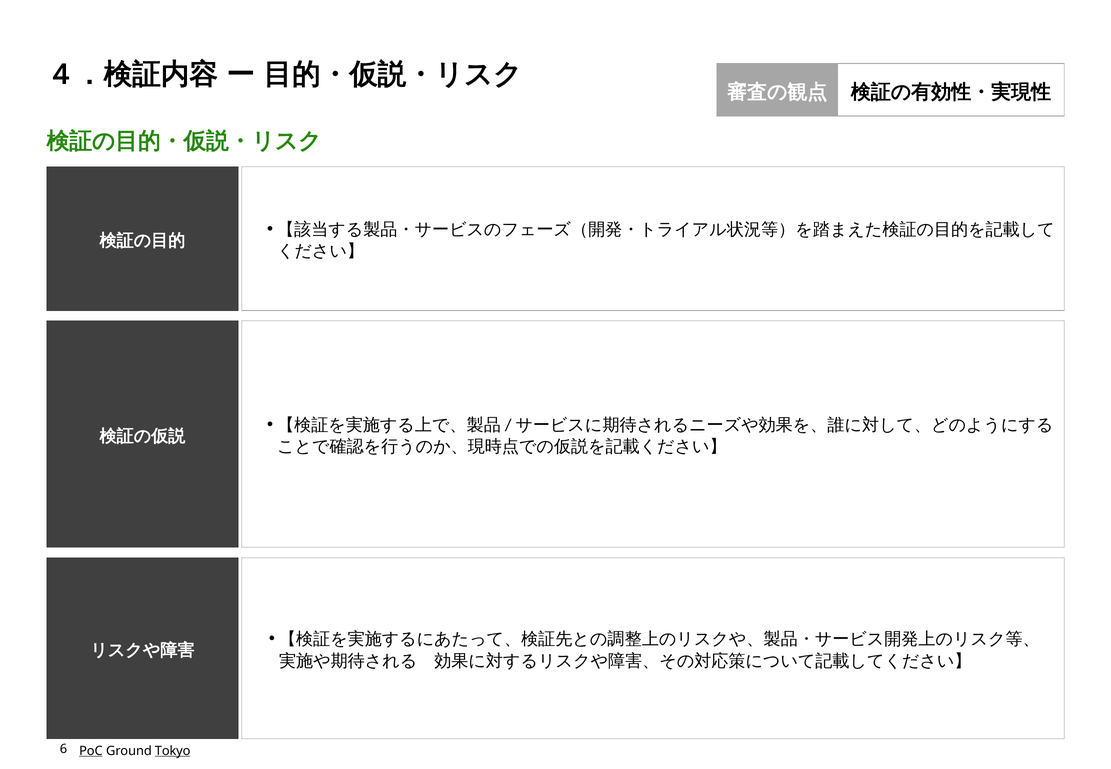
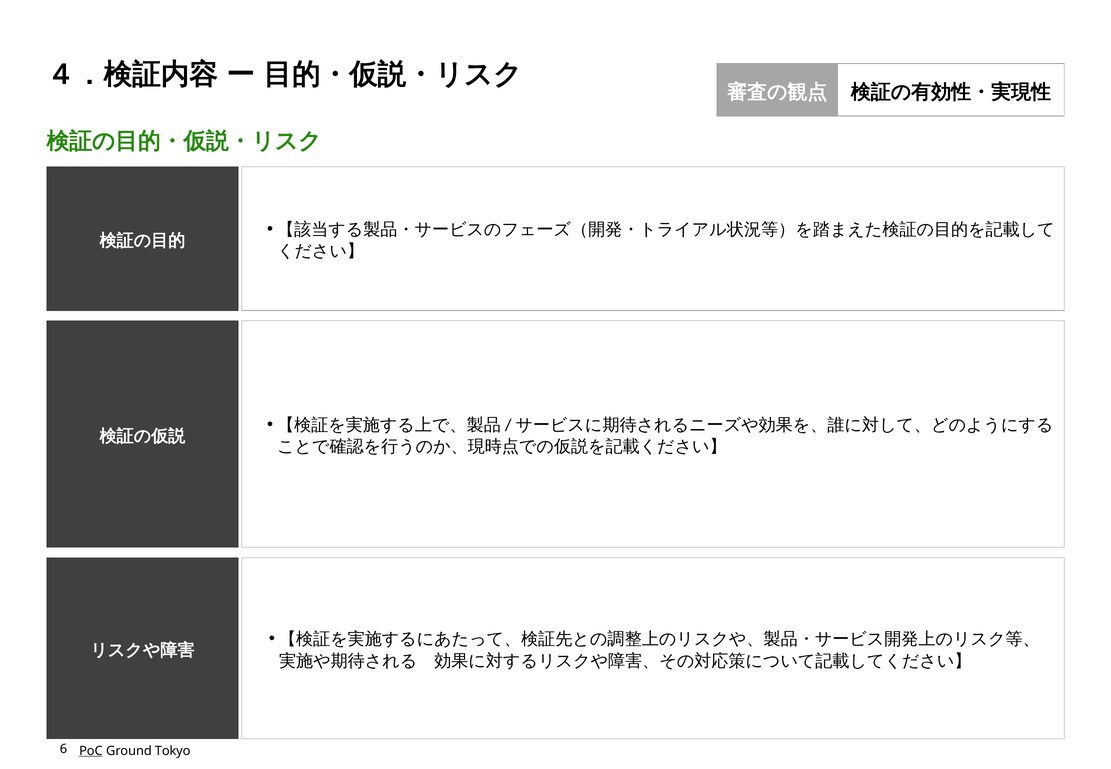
Tokyo underline: present -> none (173, 751)
